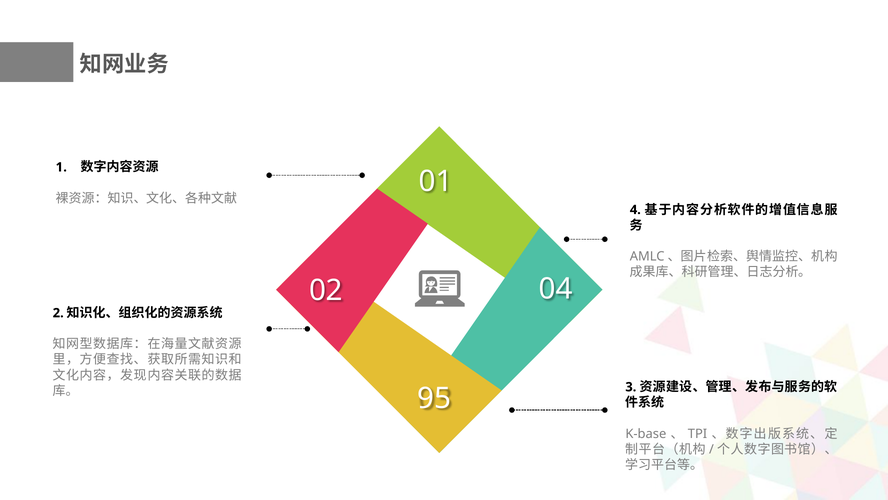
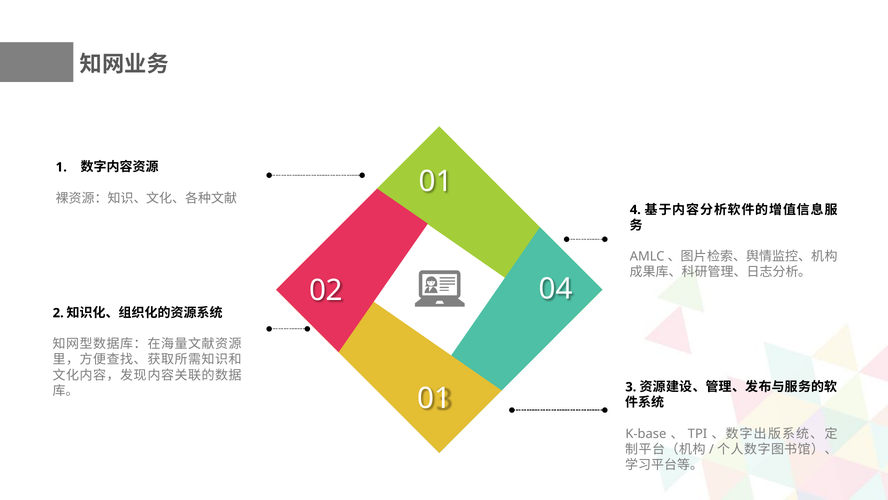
95: 95 -> 01 (434, 398)
